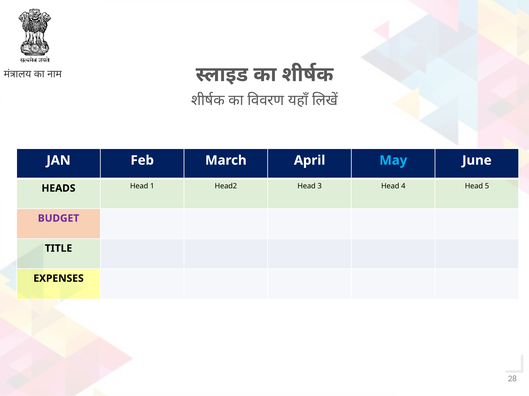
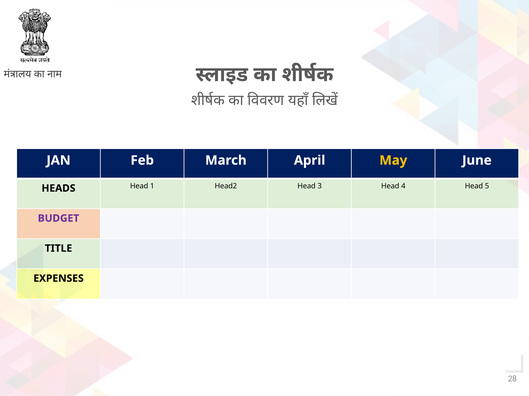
May colour: light blue -> yellow (393, 161)
